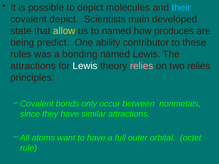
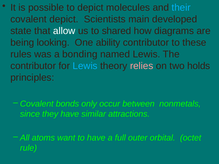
allow colour: yellow -> white (64, 31)
to named: named -> shared (116, 31)
produces: produces -> diagrams (174, 31)
predict: predict -> looking (53, 43)
attractions: attractions -> contributor (33, 66)
Lewis colour: white -> light blue (85, 66)
two relies: relies -> holds (199, 66)
